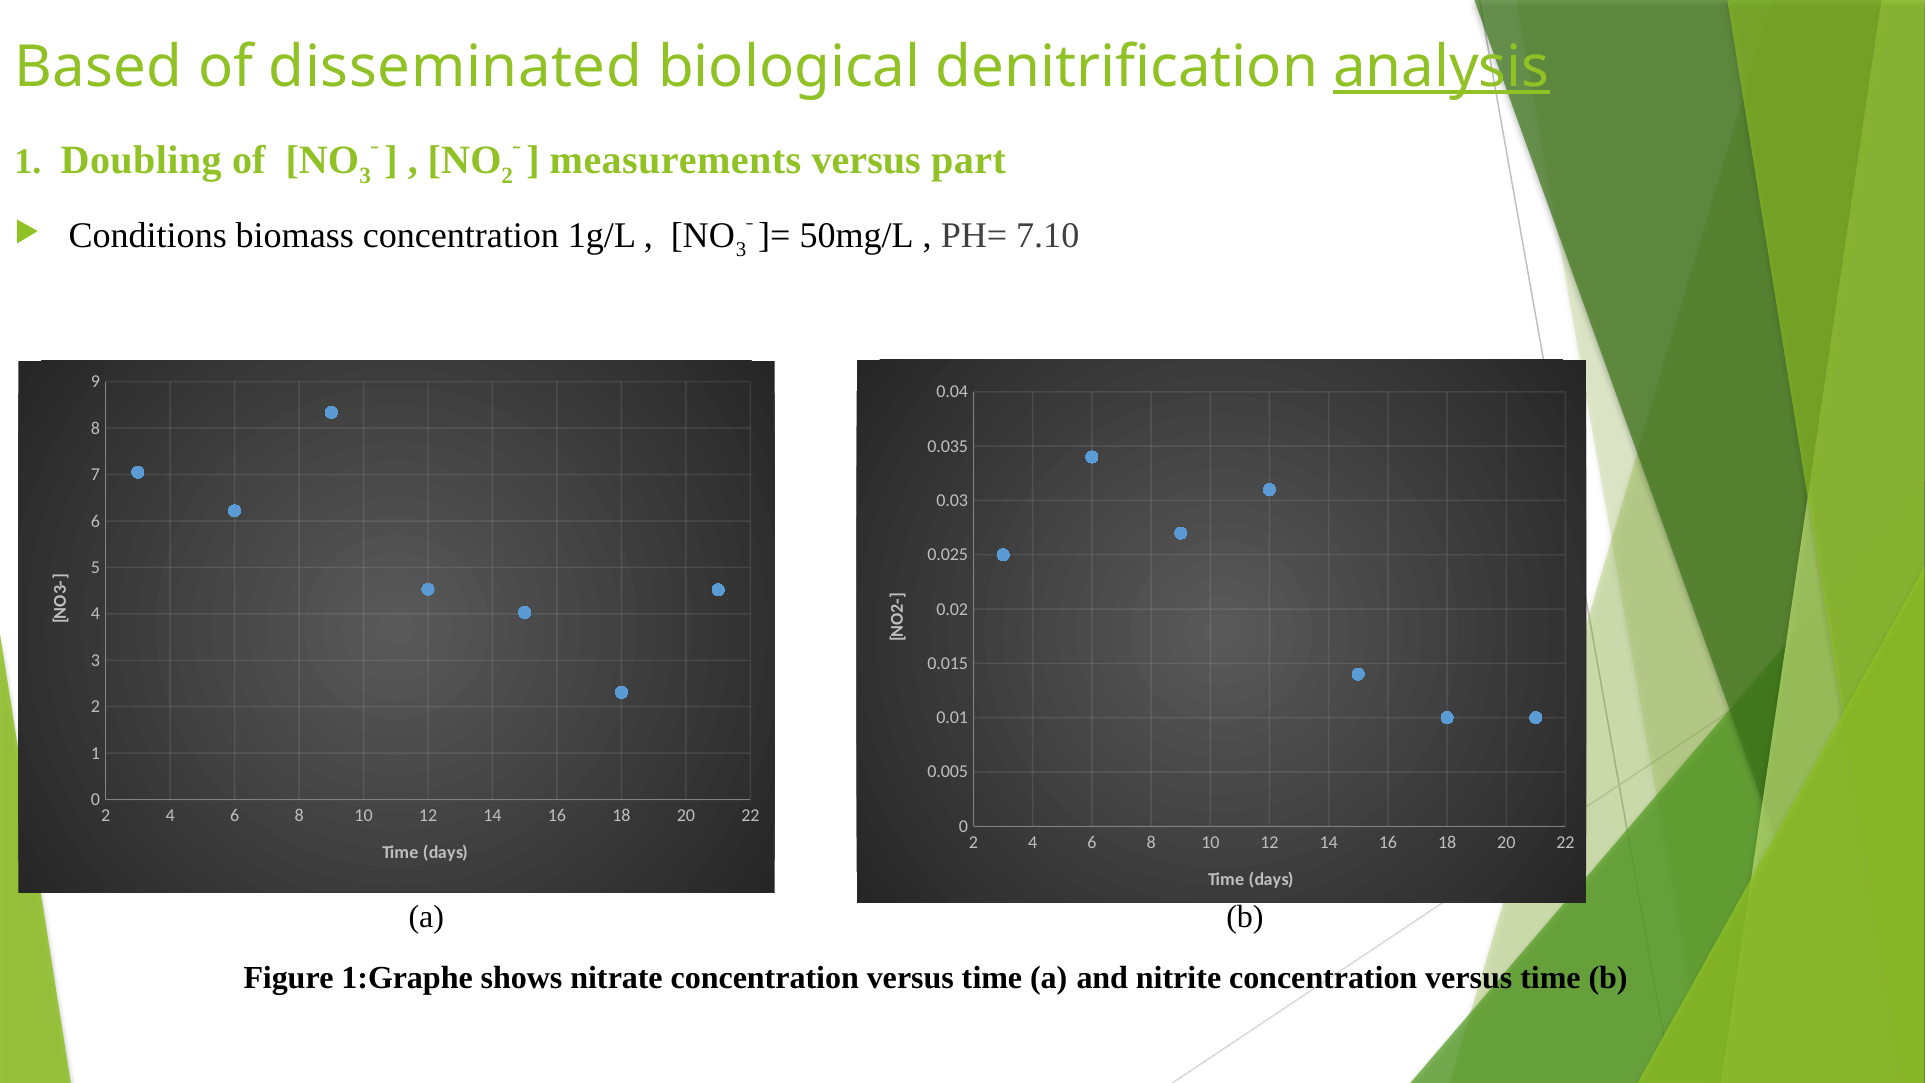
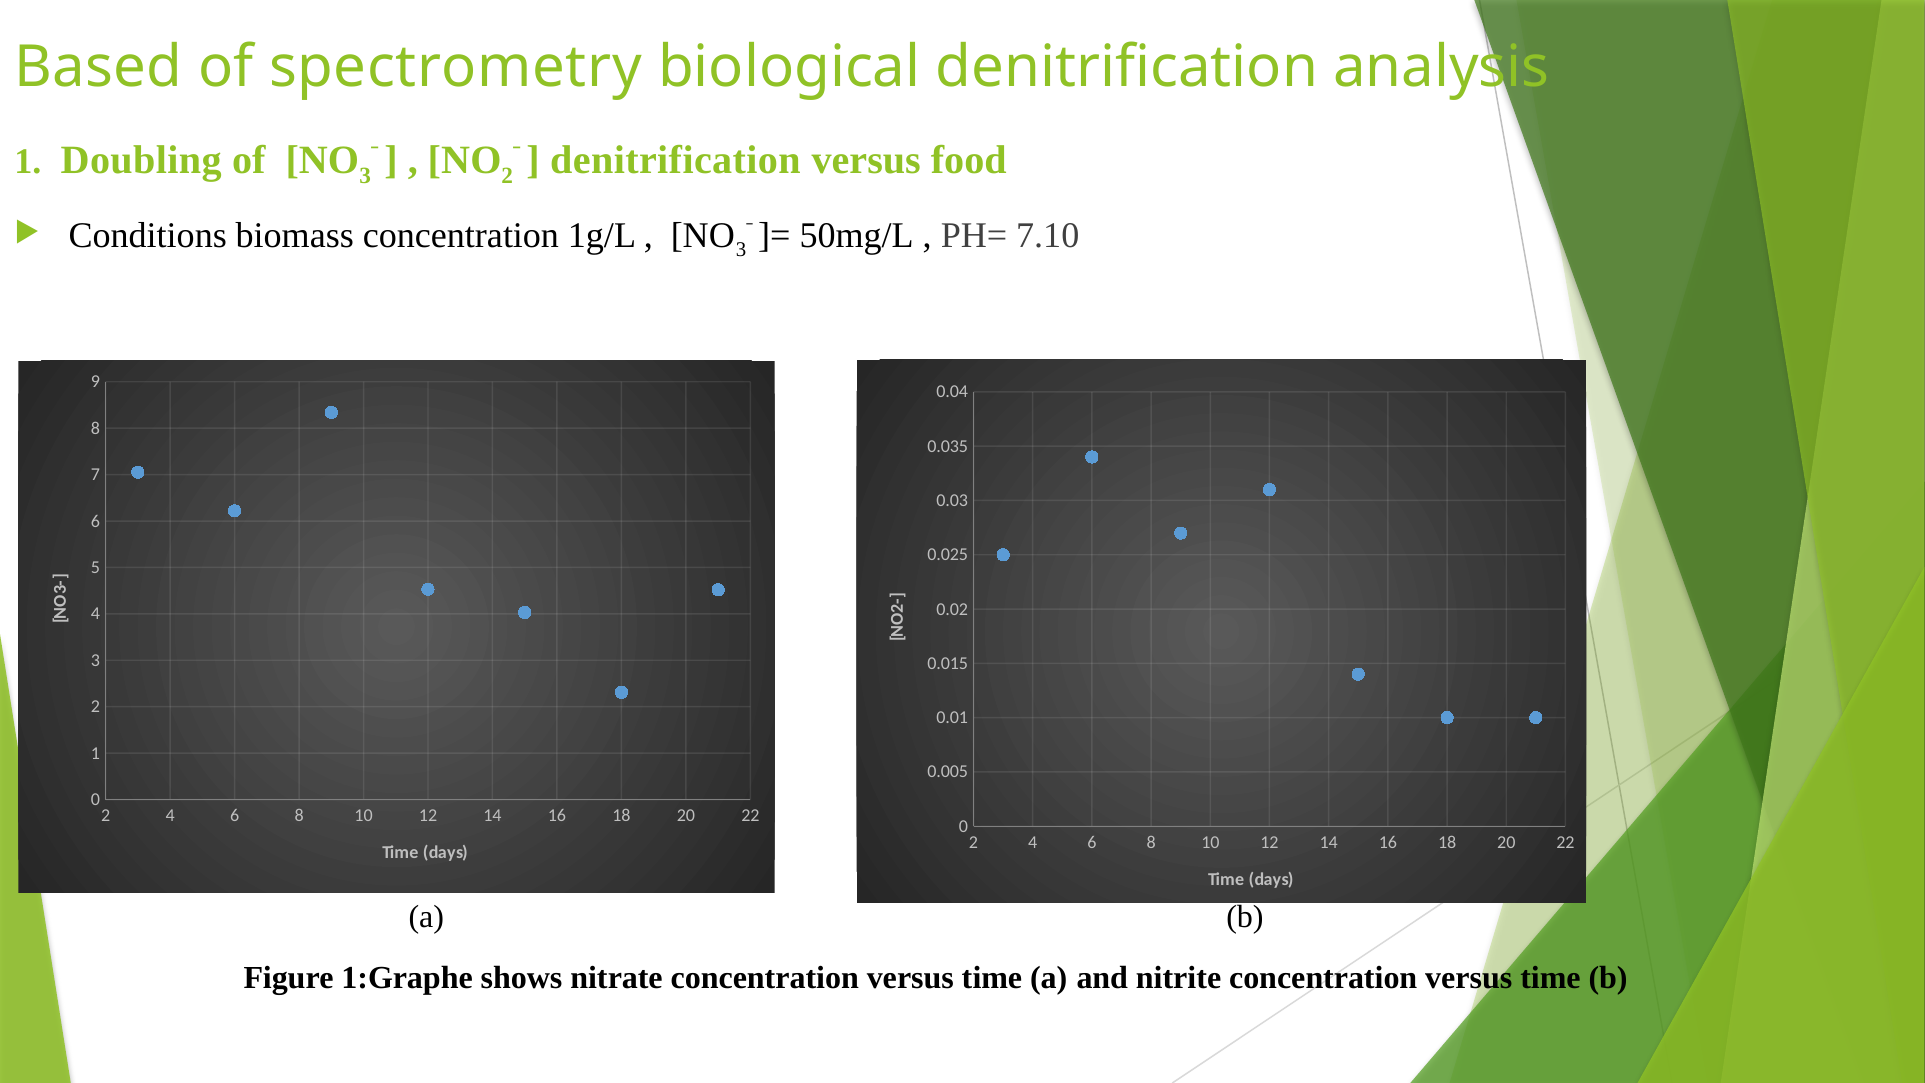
disseminated: disseminated -> spectrometry (455, 67)
analysis underline: present -> none (1441, 67)
measurements: measurements -> denitrification (675, 160)
part: part -> food (969, 160)
